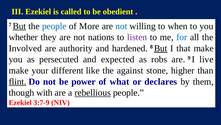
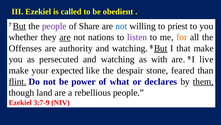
people colour: blue -> purple (54, 26)
More: More -> Share (89, 26)
when: when -> priest (178, 26)
are underline: none -> present (65, 37)
for colour: blue -> orange (182, 37)
Involved: Involved -> Offenses (25, 48)
hardened: hardened -> watching (130, 48)
expected: expected -> watching (118, 59)
robs: robs -> with (159, 59)
different: different -> expected (68, 70)
against: against -> despair (130, 70)
higher: higher -> feared (183, 70)
them underline: none -> present (203, 81)
with: with -> land (44, 92)
rebellious underline: present -> none (93, 92)
